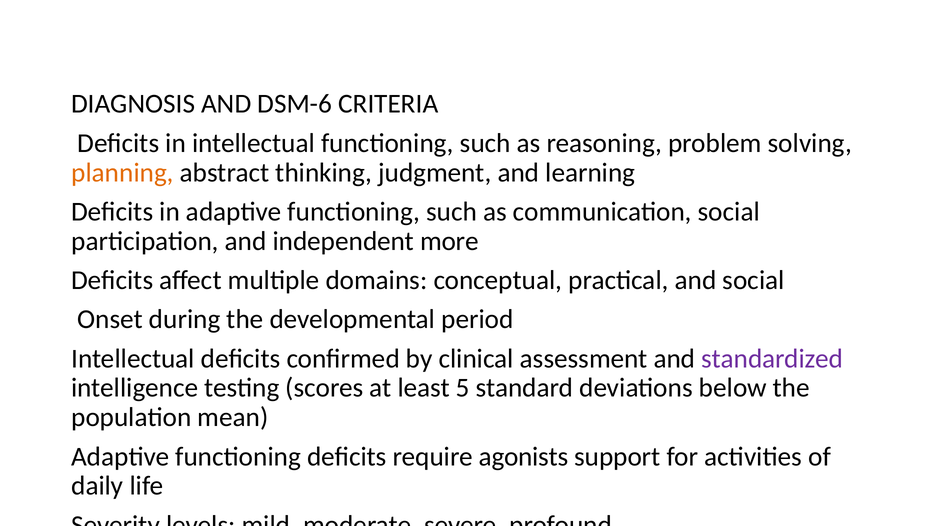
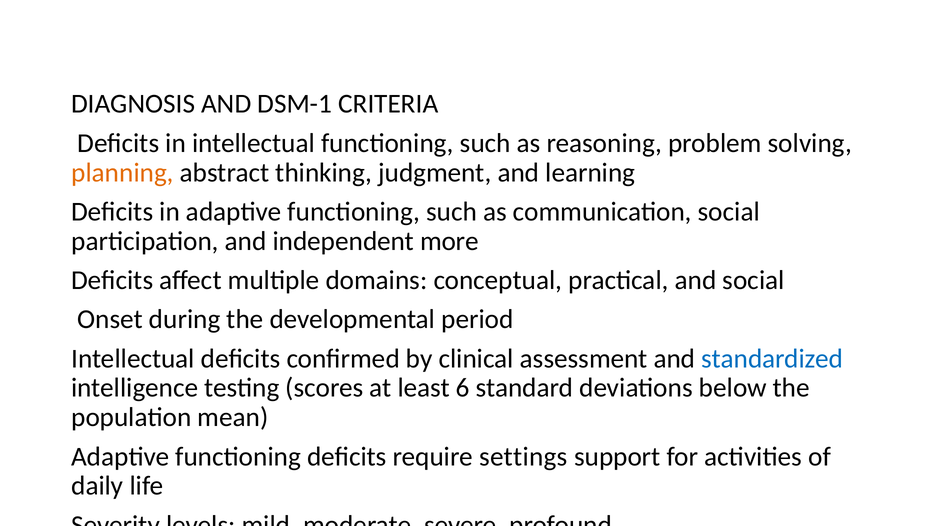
DSM-6: DSM-6 -> DSM-1 (295, 104)
standardized colour: purple -> blue (772, 358)
5: 5 -> 6 (463, 388)
agonists: agonists -> settings (523, 456)
